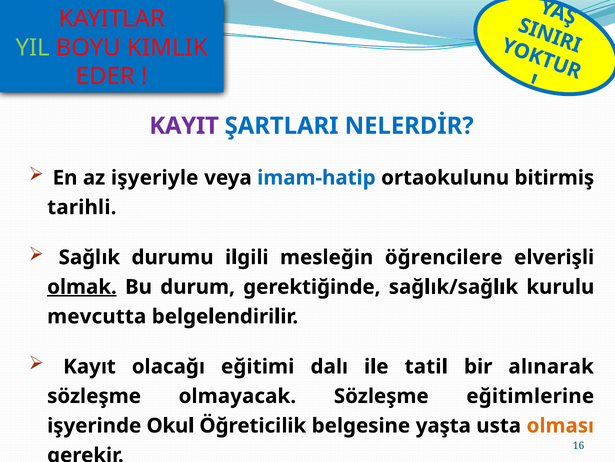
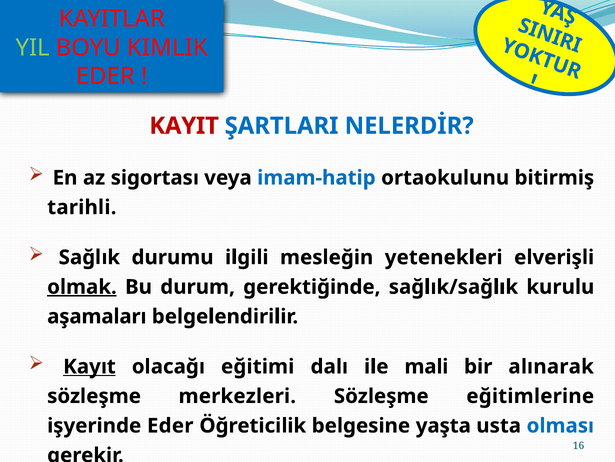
KAYIT colour: purple -> red (184, 126)
işyeriyle: işyeriyle -> sigortası (155, 178)
öğrencilere: öğrencilere -> yetenekleri (444, 257)
mevcutta: mevcutta -> aşamaları (97, 316)
Kayıt underline: none -> present (89, 366)
tatil: tatil -> mali (426, 366)
olmayacak: olmayacak -> merkezleri (237, 396)
işyerinde Okul: Okul -> Eder (170, 425)
olması colour: orange -> blue (560, 425)
